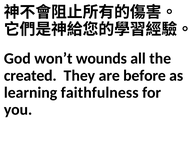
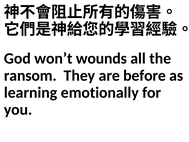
created: created -> ransom (30, 75)
faithfulness: faithfulness -> emotionally (100, 92)
